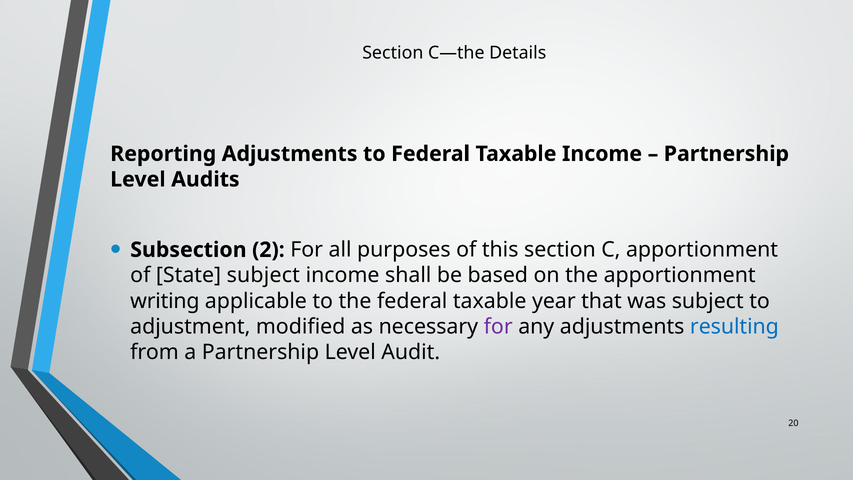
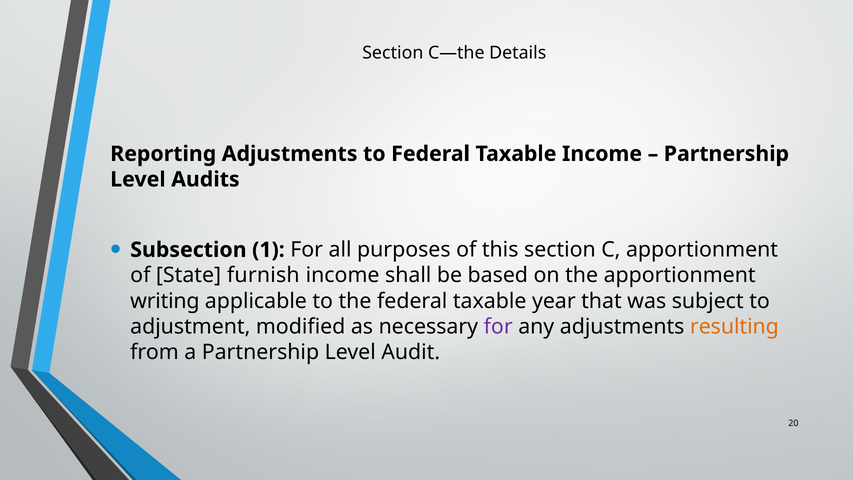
2: 2 -> 1 (268, 250)
State subject: subject -> furnish (263, 275)
resulting colour: blue -> orange (734, 327)
